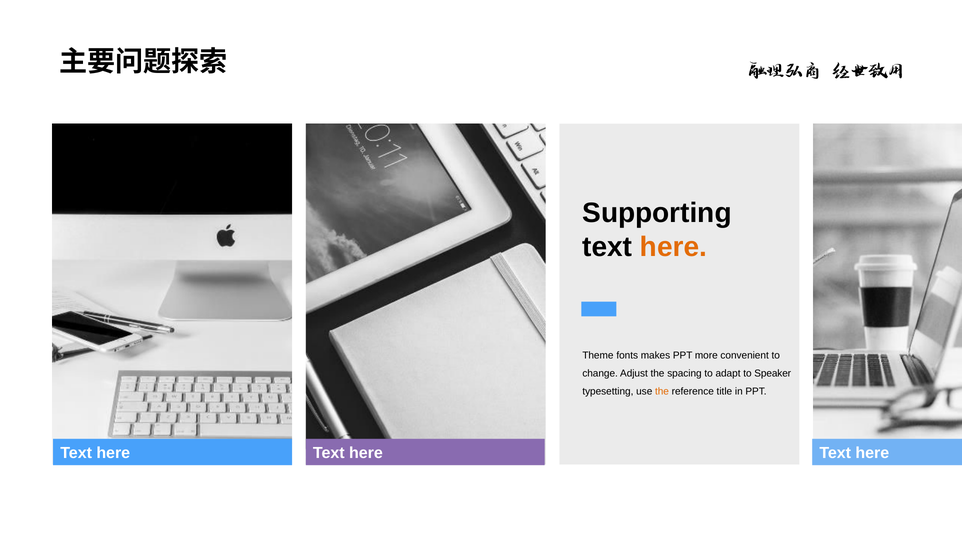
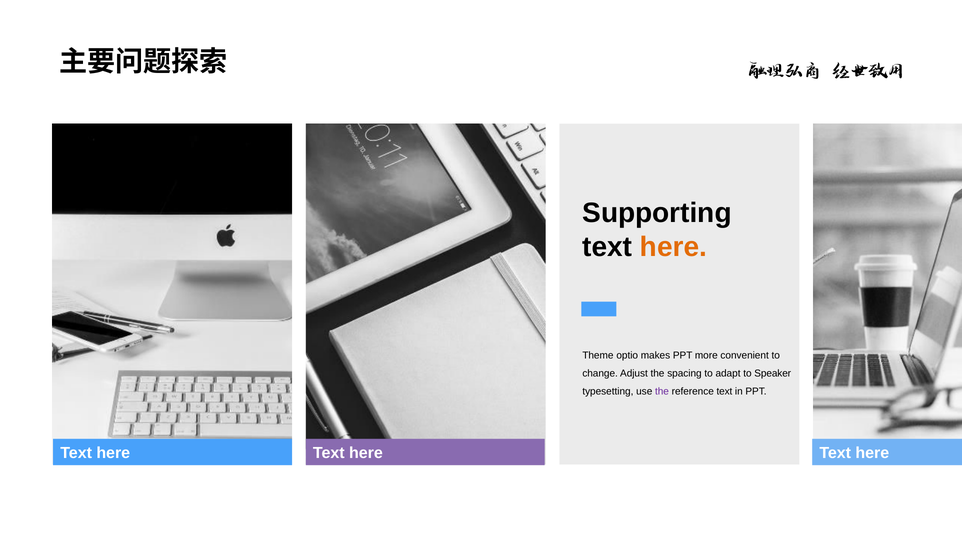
fonts: fonts -> optio (627, 355)
the colour: orange -> purple (662, 391)
reference title: title -> text (724, 391)
